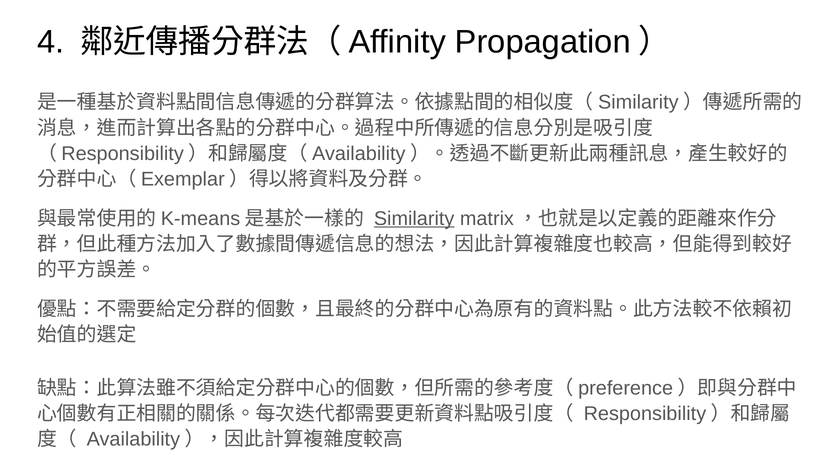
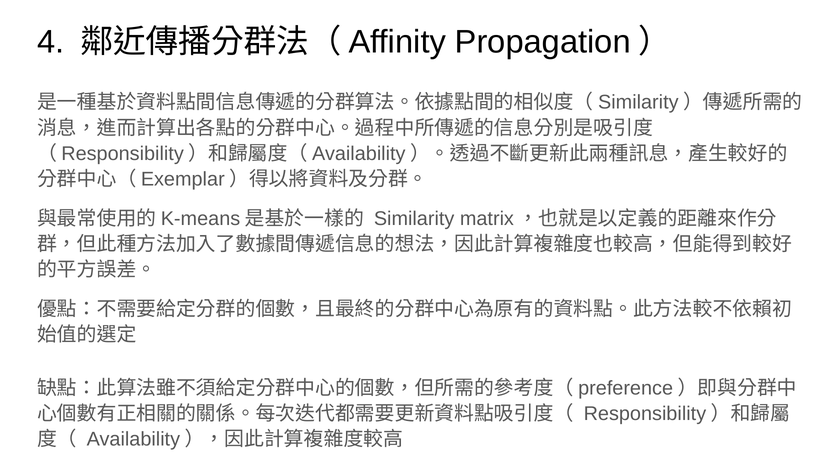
Similarity underline: present -> none (414, 219)
